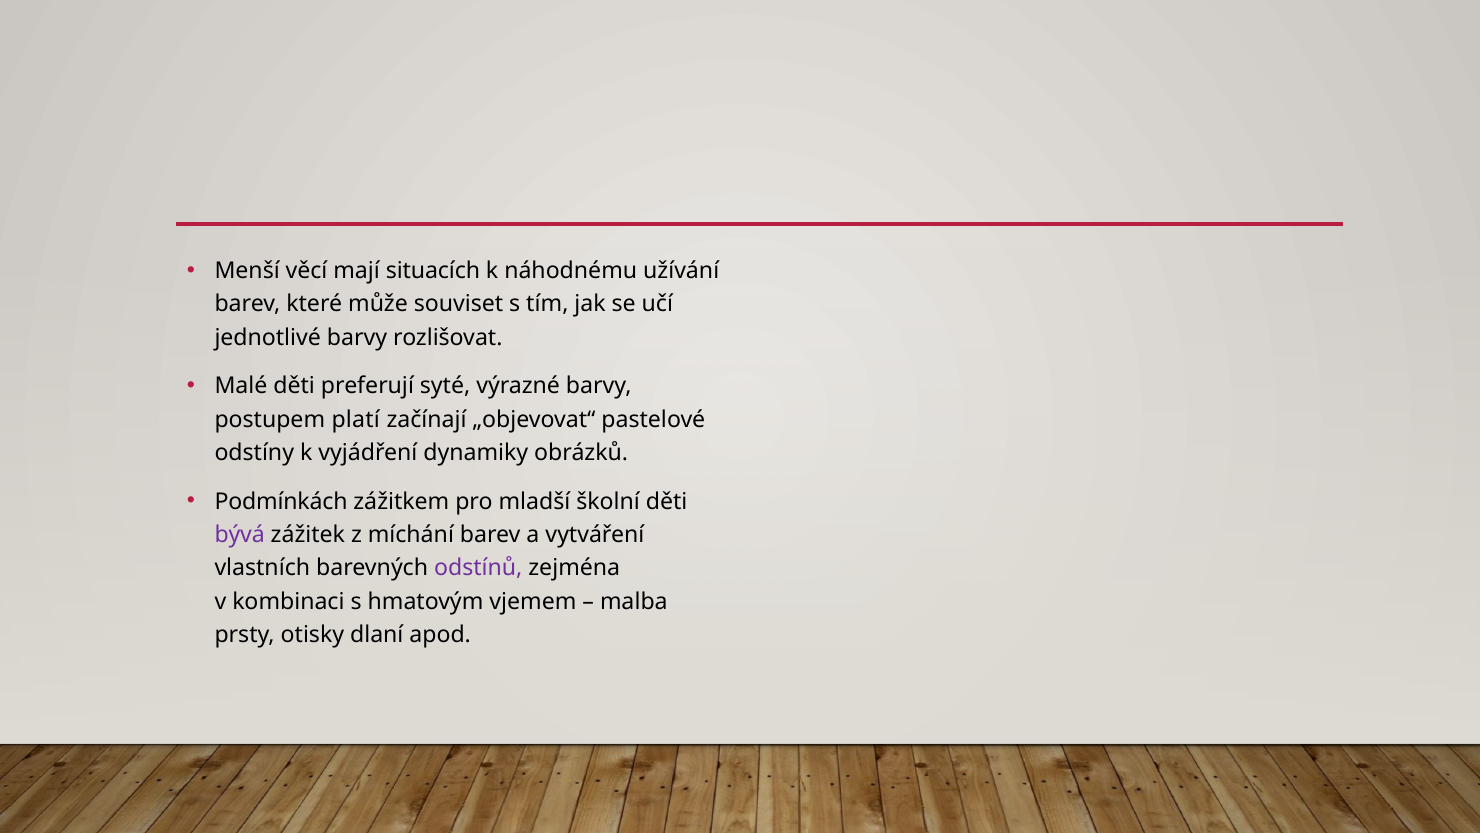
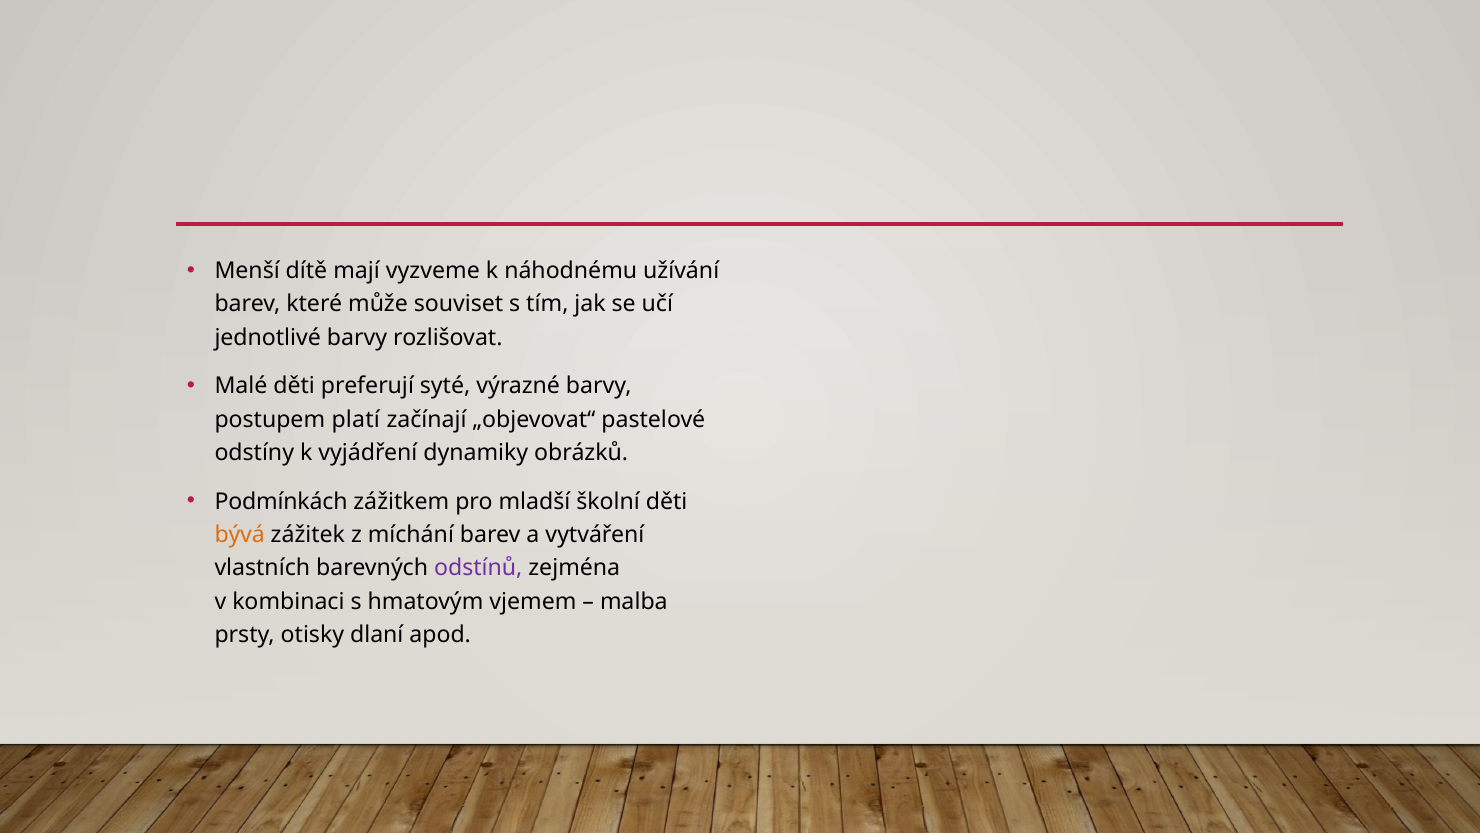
věcí: věcí -> dítě (306, 271)
situacích: situacích -> vyzveme (433, 271)
bývá colour: purple -> orange (240, 535)
